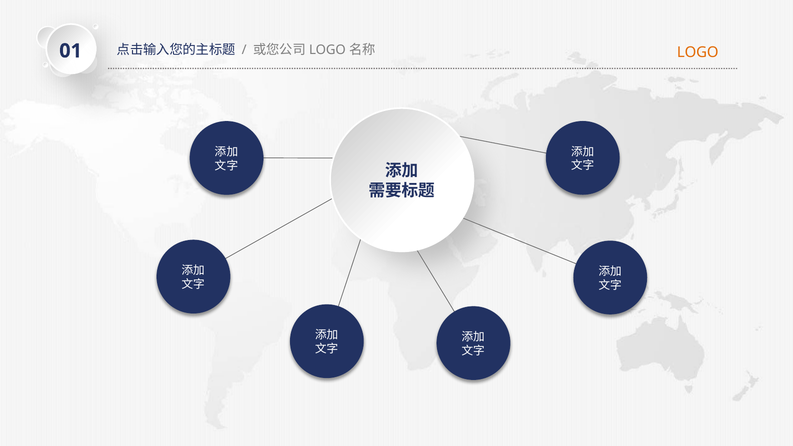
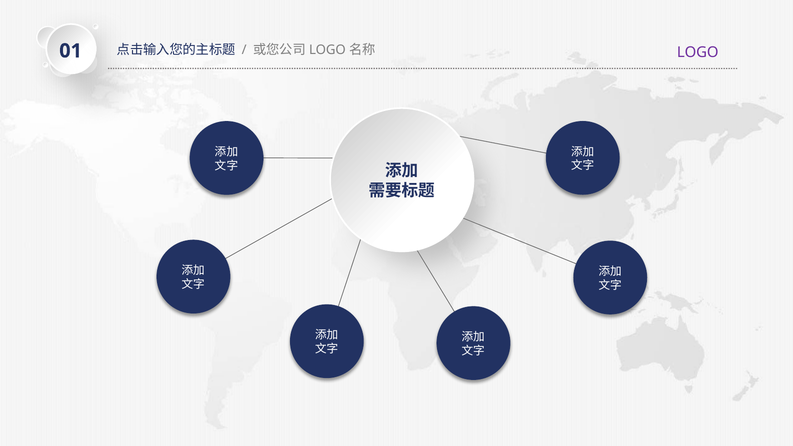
LOGO colour: orange -> purple (698, 52)
